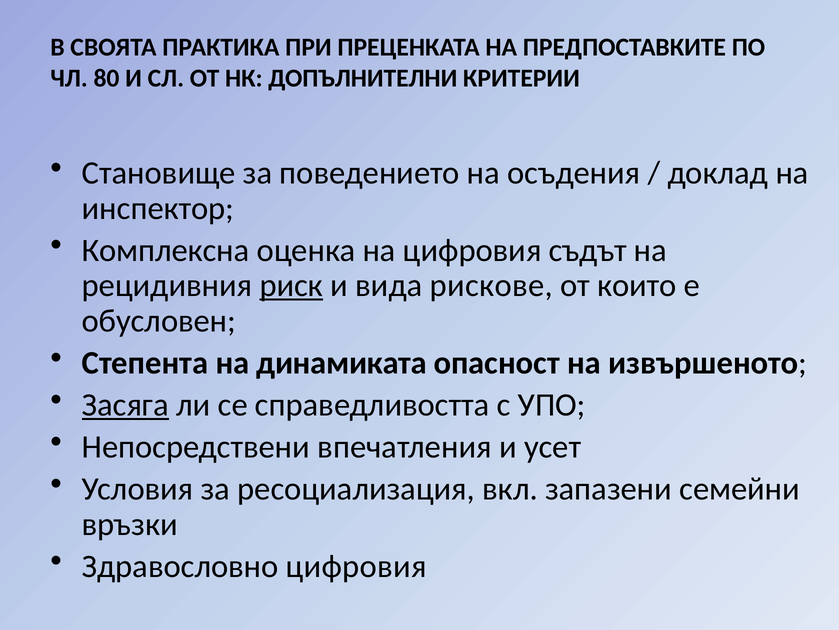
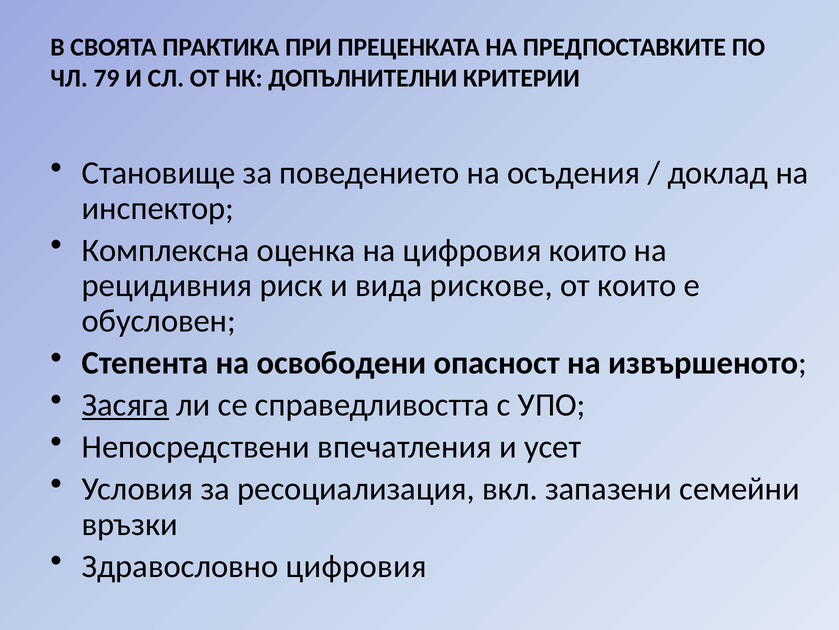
80: 80 -> 79 (106, 78)
цифровия съдът: съдът -> които (588, 250)
риск underline: present -> none (291, 285)
динамиката: динамиката -> освободени (342, 363)
